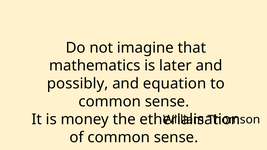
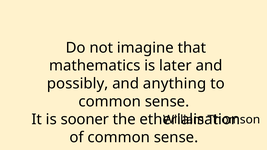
equation: equation -> anything (175, 84)
money: money -> sooner (85, 120)
